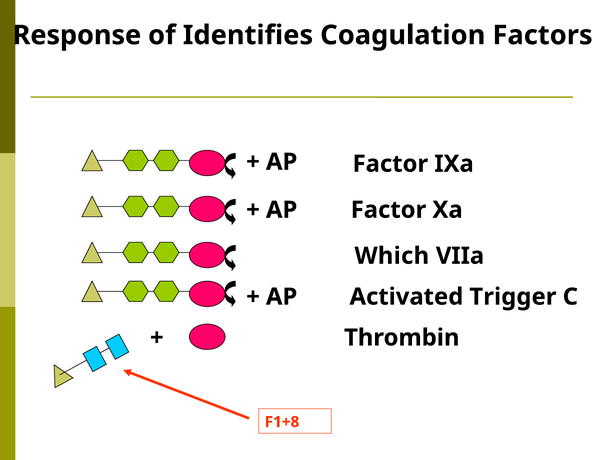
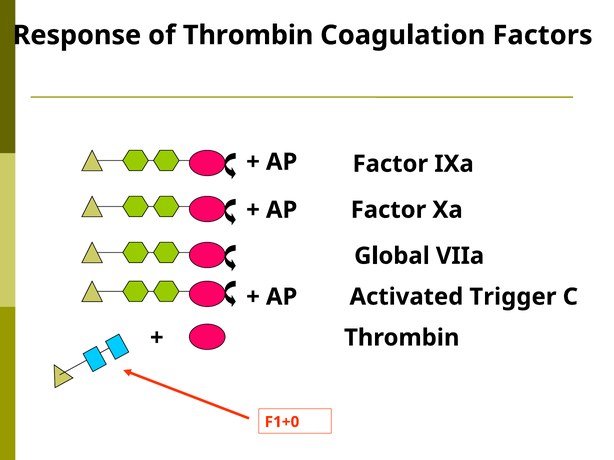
of Identifies: Identifies -> Thrombin (248, 35)
Which: Which -> Global (392, 256)
F1+8: F1+8 -> F1+0 (282, 422)
